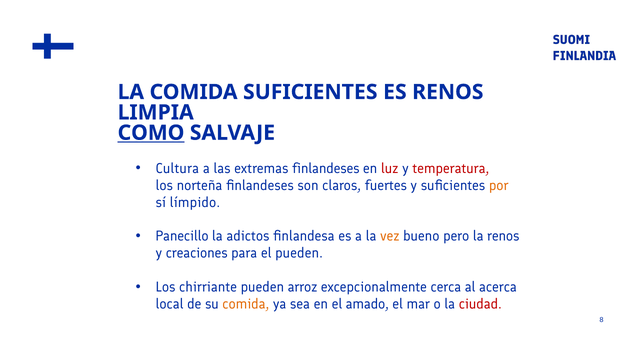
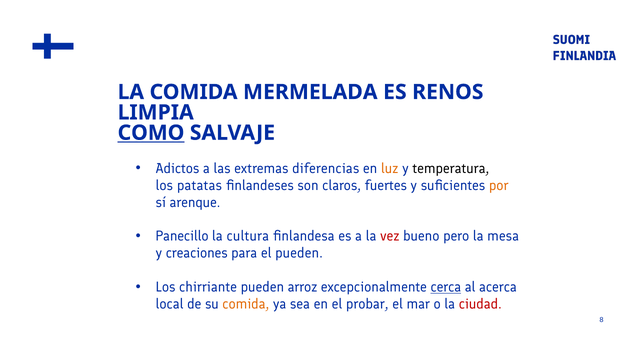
COMIDA SUFICIENTES: SUFICIENTES -> MERMELADA (310, 92)
Cultura: Cultura -> Adictos (177, 168)
extremas finlandeses: finlandeses -> diferencias (326, 168)
luz colour: red -> orange (390, 168)
temperatura colour: red -> black (451, 168)
norteña: norteña -> patatas (199, 185)
límpido: límpido -> arenque (195, 202)
adictos: adictos -> cultura (248, 236)
vez colour: orange -> red (390, 236)
la renos: renos -> mesa (503, 236)
cerca underline: none -> present (446, 287)
amado: amado -> probar (367, 304)
